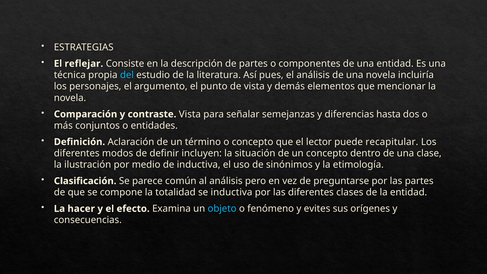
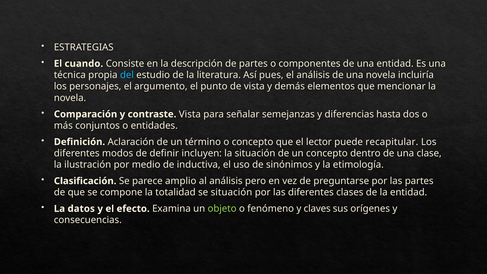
reflejar: reflejar -> cuando (84, 64)
común: común -> amplio (181, 181)
se inductiva: inductiva -> situación (231, 192)
hacer: hacer -> datos (81, 209)
objeto colour: light blue -> light green (222, 209)
evites: evites -> claves (317, 209)
